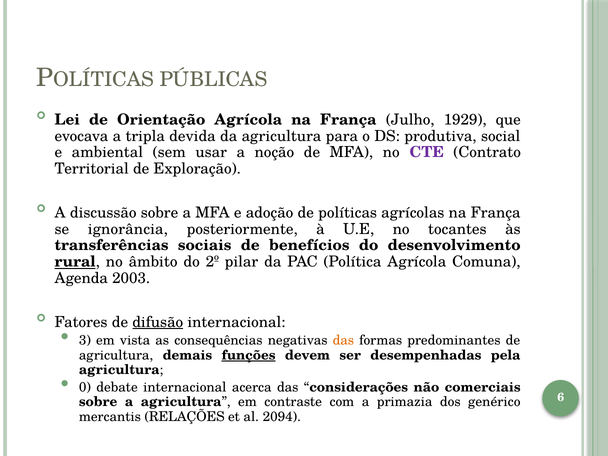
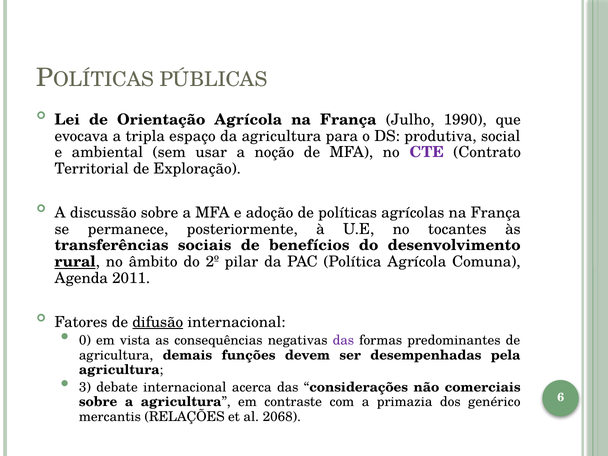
1929: 1929 -> 1990 (465, 120)
devida: devida -> espaço (192, 136)
ignorância: ignorância -> permanece (128, 229)
2003: 2003 -> 2011 (131, 278)
3: 3 -> 0 (85, 341)
das colour: orange -> purple (343, 341)
funções underline: present -> none (249, 355)
0: 0 -> 3 (85, 387)
2094: 2094 -> 2068 (282, 417)
